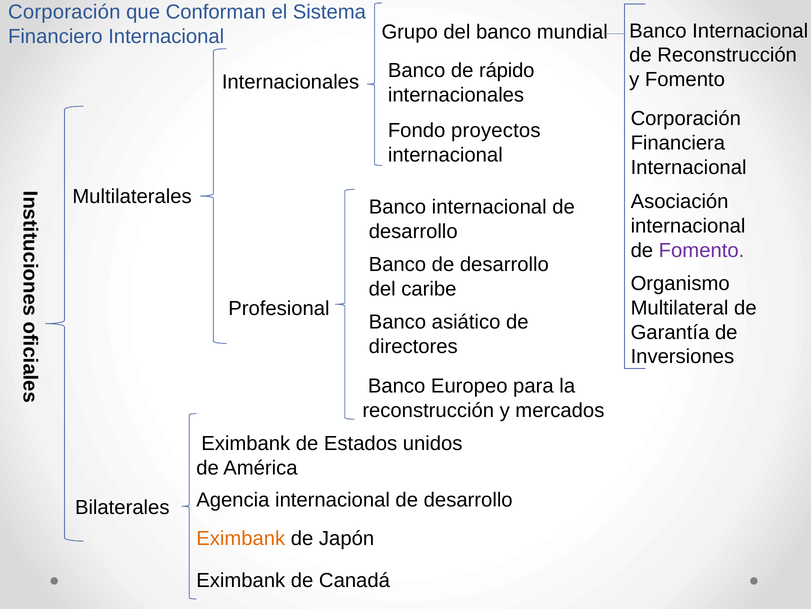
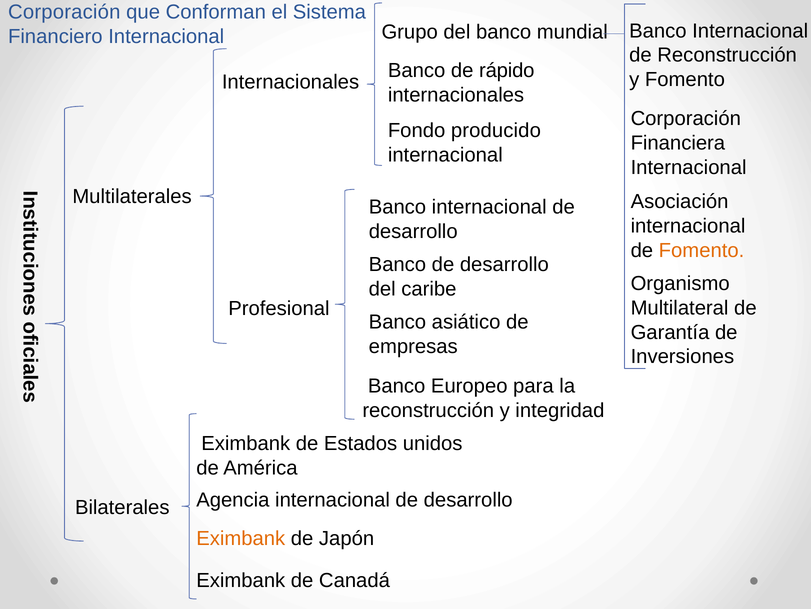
proyectos: proyectos -> producido (496, 131)
Fomento colour: purple -> orange (702, 250)
directores: directores -> empresas (413, 346)
mercados: mercados -> integridad (560, 410)
